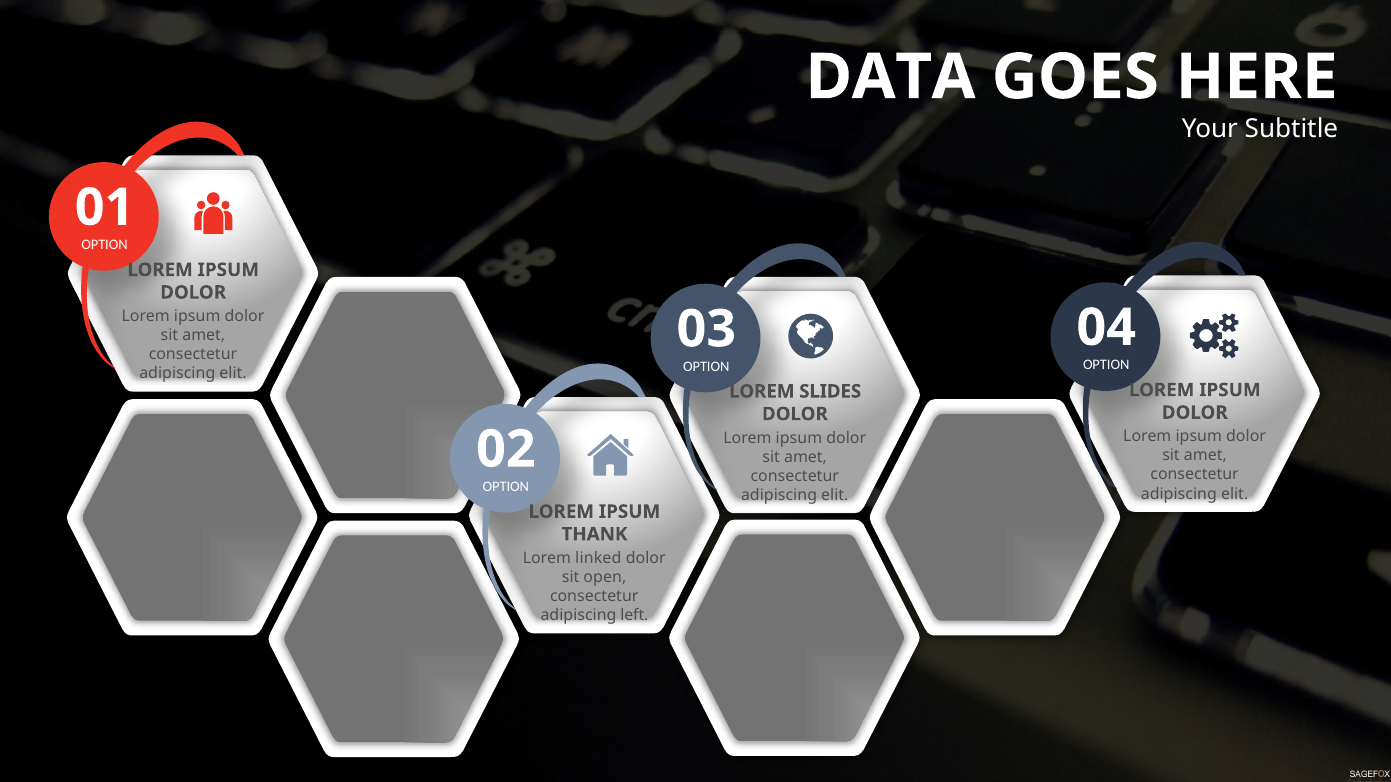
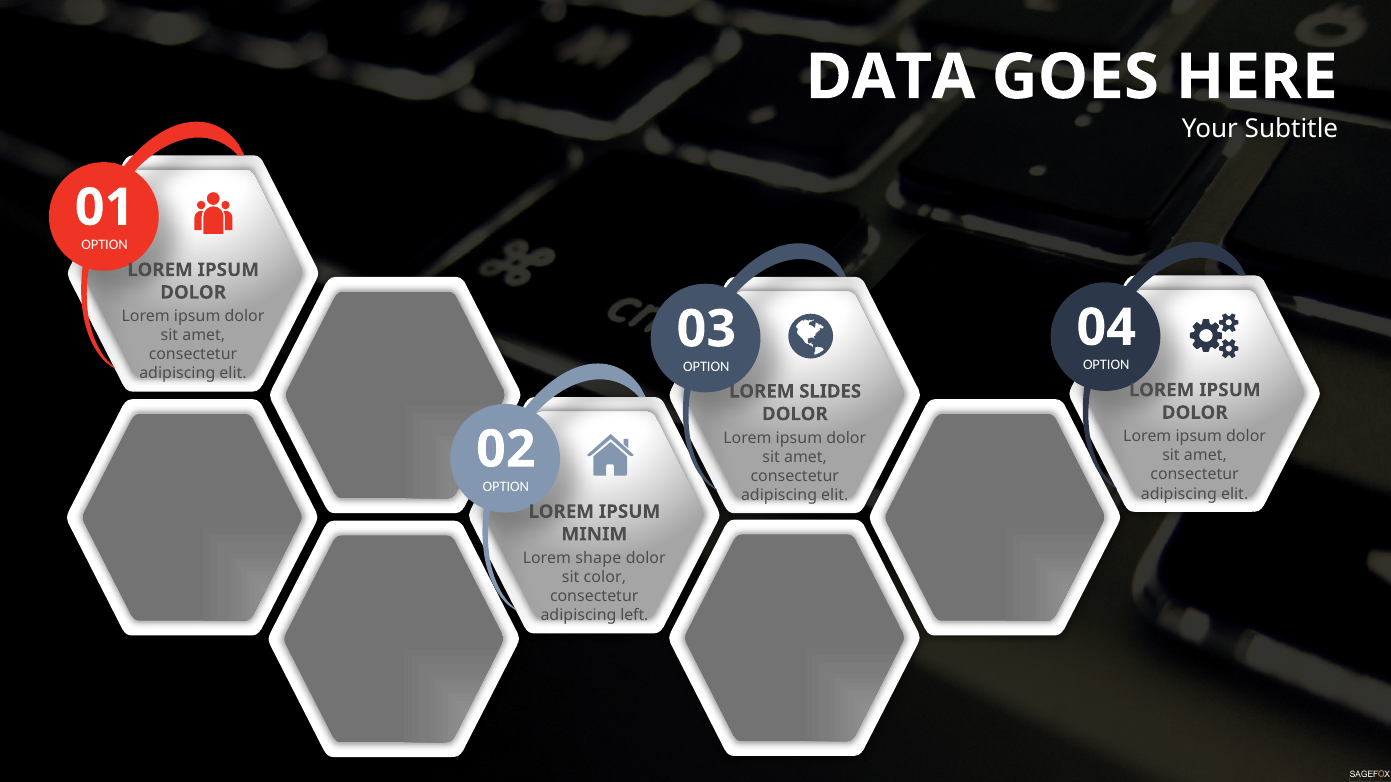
THANK: THANK -> MINIM (594, 535)
linked: linked -> shape (598, 558)
open: open -> color (605, 578)
